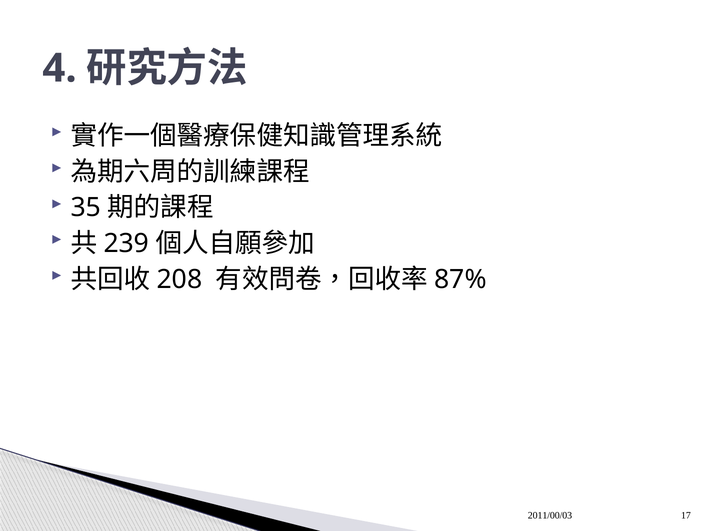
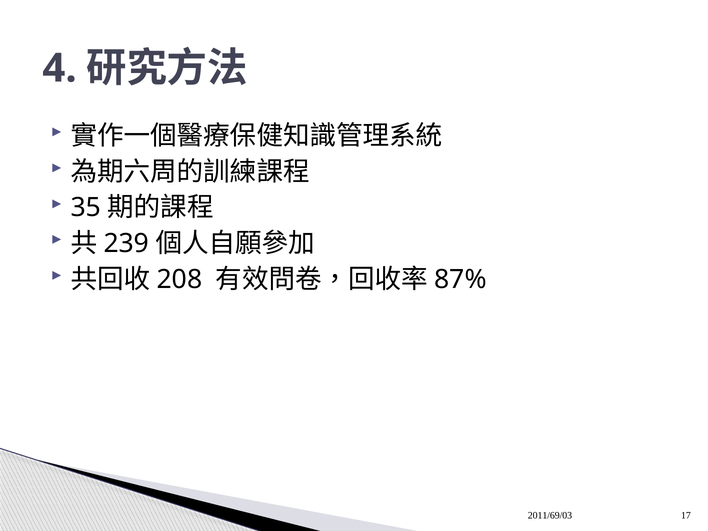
2011/00/03: 2011/00/03 -> 2011/69/03 (550, 516)
